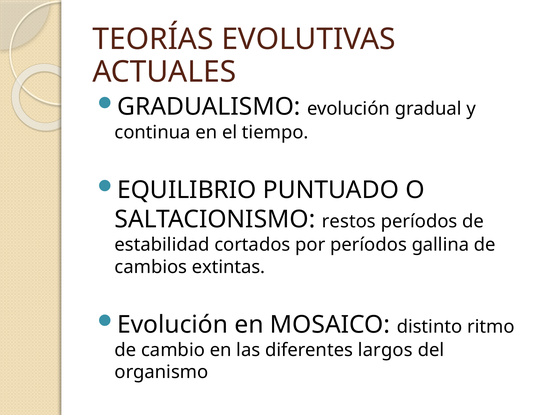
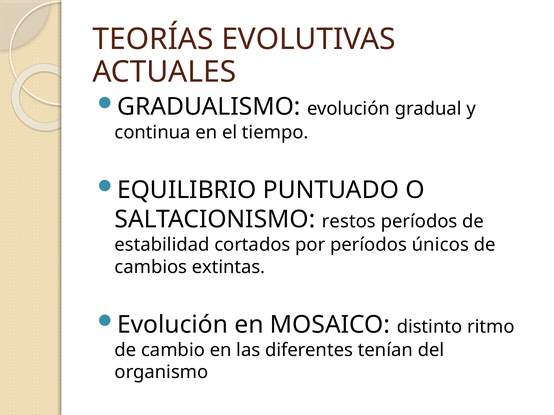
gallina: gallina -> únicos (440, 245)
largos: largos -> tenían (385, 350)
